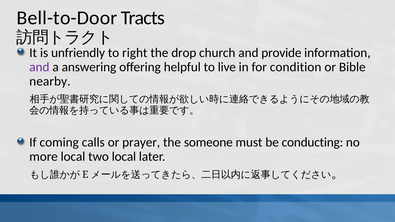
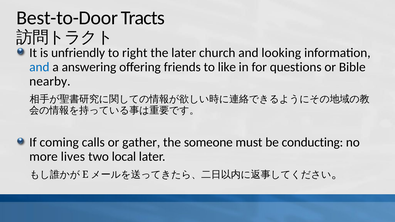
Bell-to-Door: Bell-to-Door -> Best-to-Door (67, 18)
the drop: drop -> later (184, 53)
provide: provide -> looking (281, 53)
and colour: purple -> blue (39, 67)
helpful: helpful -> friends (182, 67)
live: live -> like (227, 67)
condition: condition -> questions (296, 67)
prayer: prayer -> gather (141, 142)
more local: local -> lives (73, 157)
